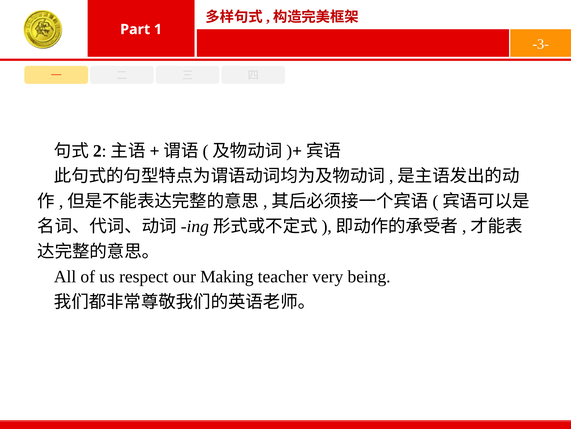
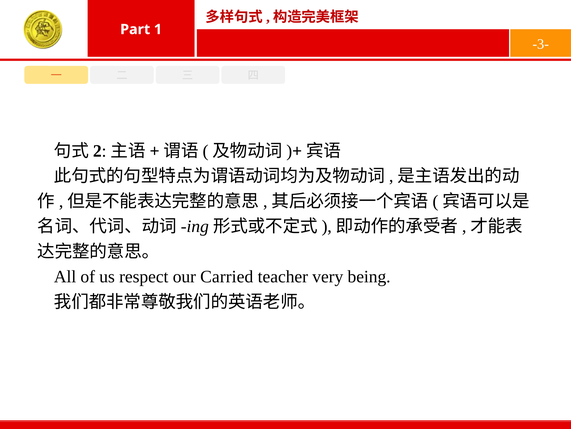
Making: Making -> Carried (227, 276)
